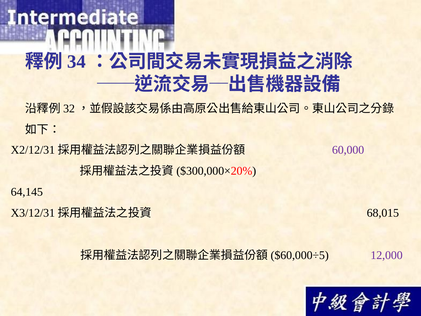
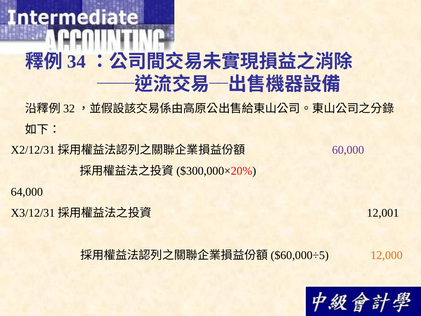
64,145: 64,145 -> 64,000 (27, 192)
68,015: 68,015 -> 12,001 (383, 213)
12,000 colour: purple -> orange (387, 255)
